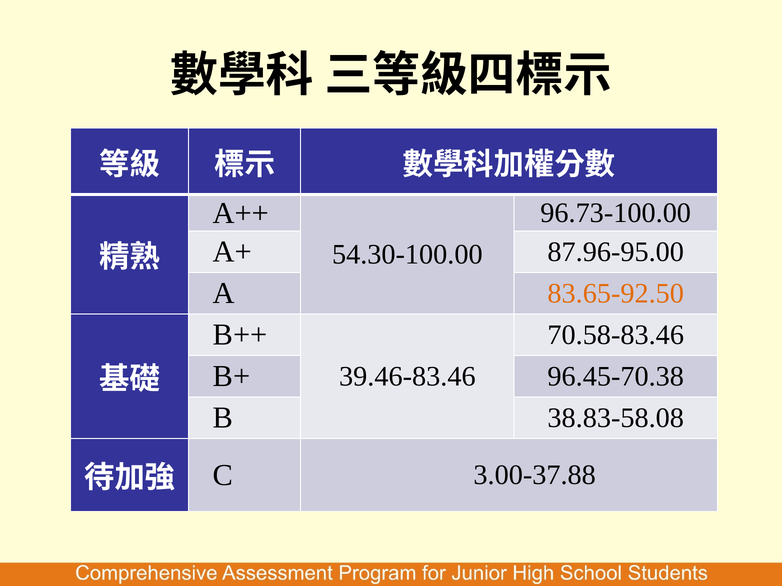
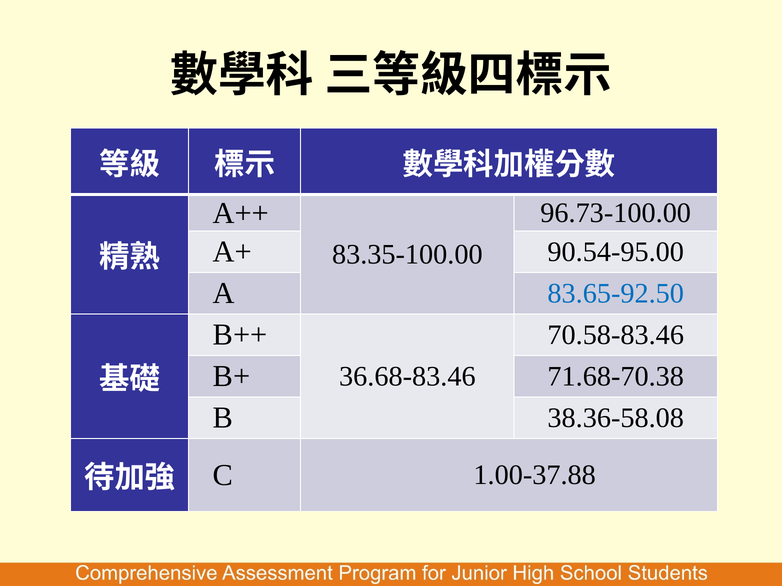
87.96-95.00: 87.96-95.00 -> 90.54-95.00 (616, 252)
54.30-100.00: 54.30-100.00 -> 83.35-100.00 (407, 255)
83.65-92.50 colour: orange -> blue (616, 294)
96.45-70.38: 96.45-70.38 -> 71.68-70.38 (616, 377)
39.46-83.46: 39.46-83.46 -> 36.68-83.46 (407, 377)
38.83-58.08: 38.83-58.08 -> 38.36-58.08 (616, 418)
3.00-37.88: 3.00-37.88 -> 1.00-37.88 (535, 475)
